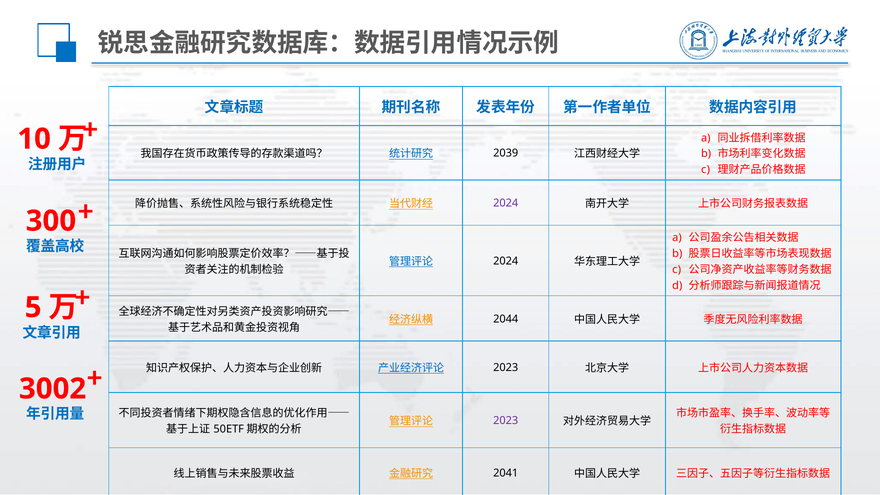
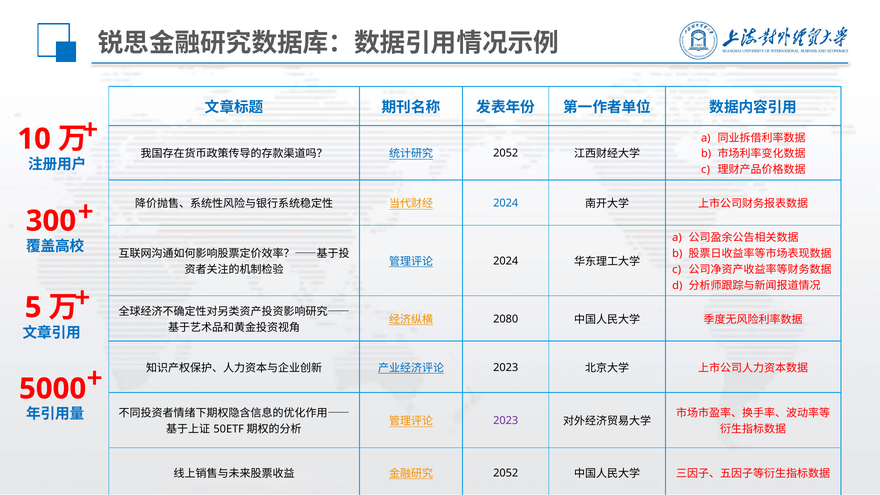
2039: 2039 -> 2052 (506, 153)
2024 colour: purple -> blue (506, 203)
2044: 2044 -> 2080 (506, 319)
3002: 3002 -> 5000 (53, 389)
2041: 2041 -> 2052 (506, 473)
